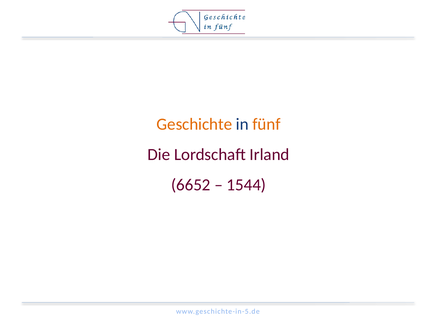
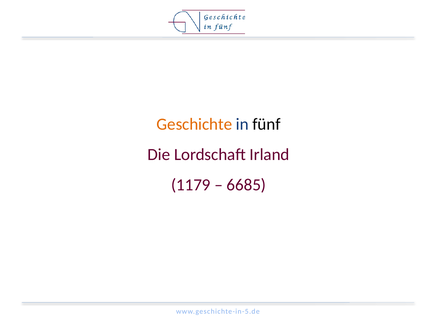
fünf colour: orange -> black (266, 124)
6652: 6652 -> 1179 (191, 185)
1544: 1544 -> 6685 (246, 185)
